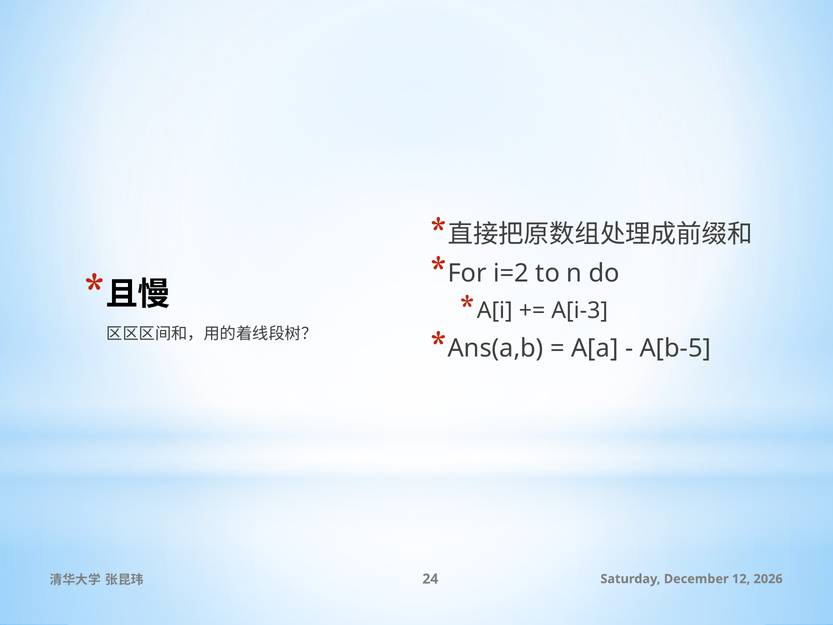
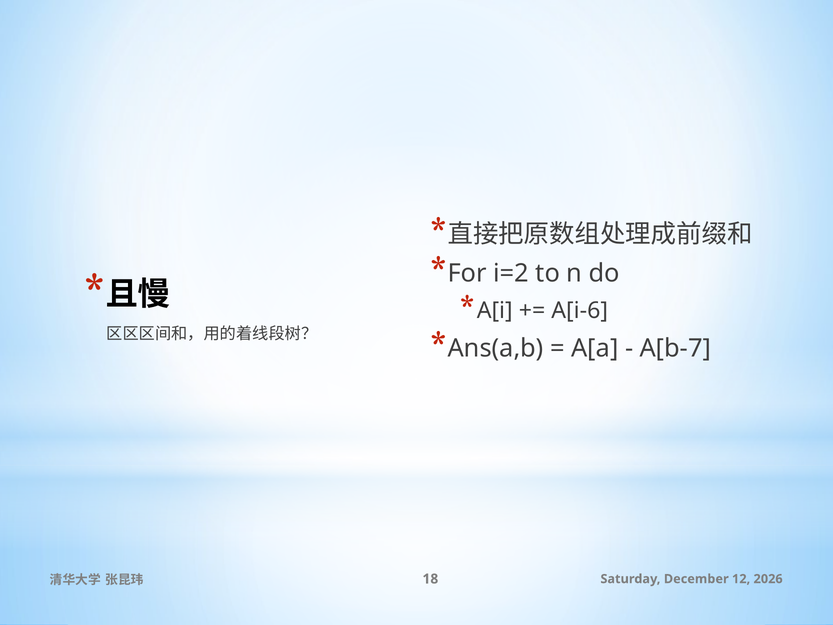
A[i-3: A[i-3 -> A[i-6 (580, 311)
A[b-5: A[b-5 -> A[b-7 (675, 348)
24: 24 -> 18 (430, 579)
